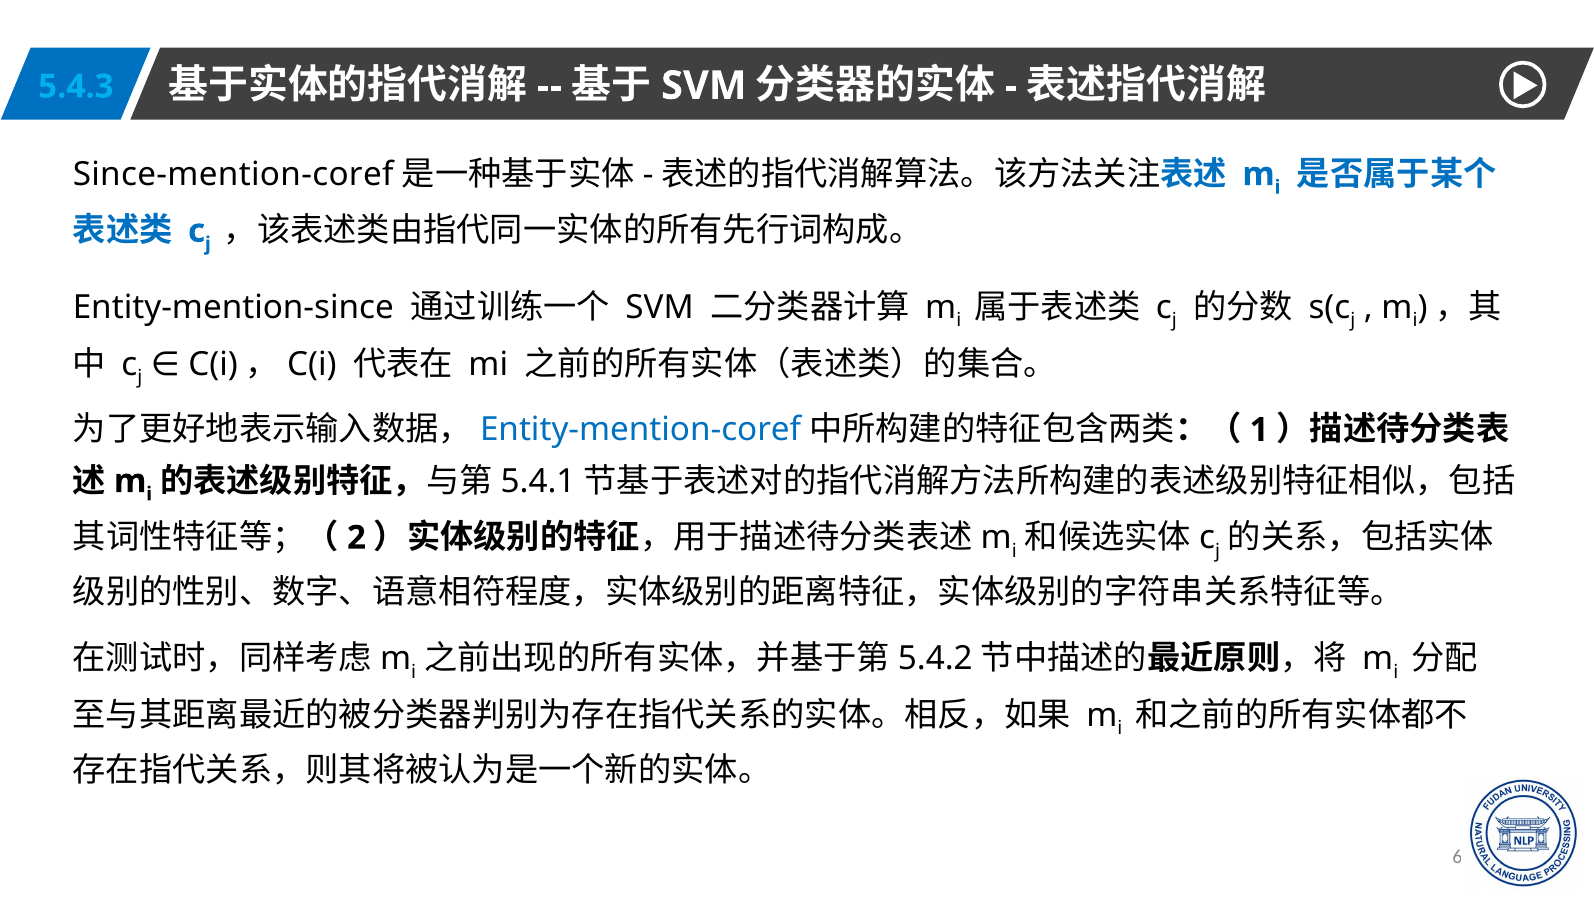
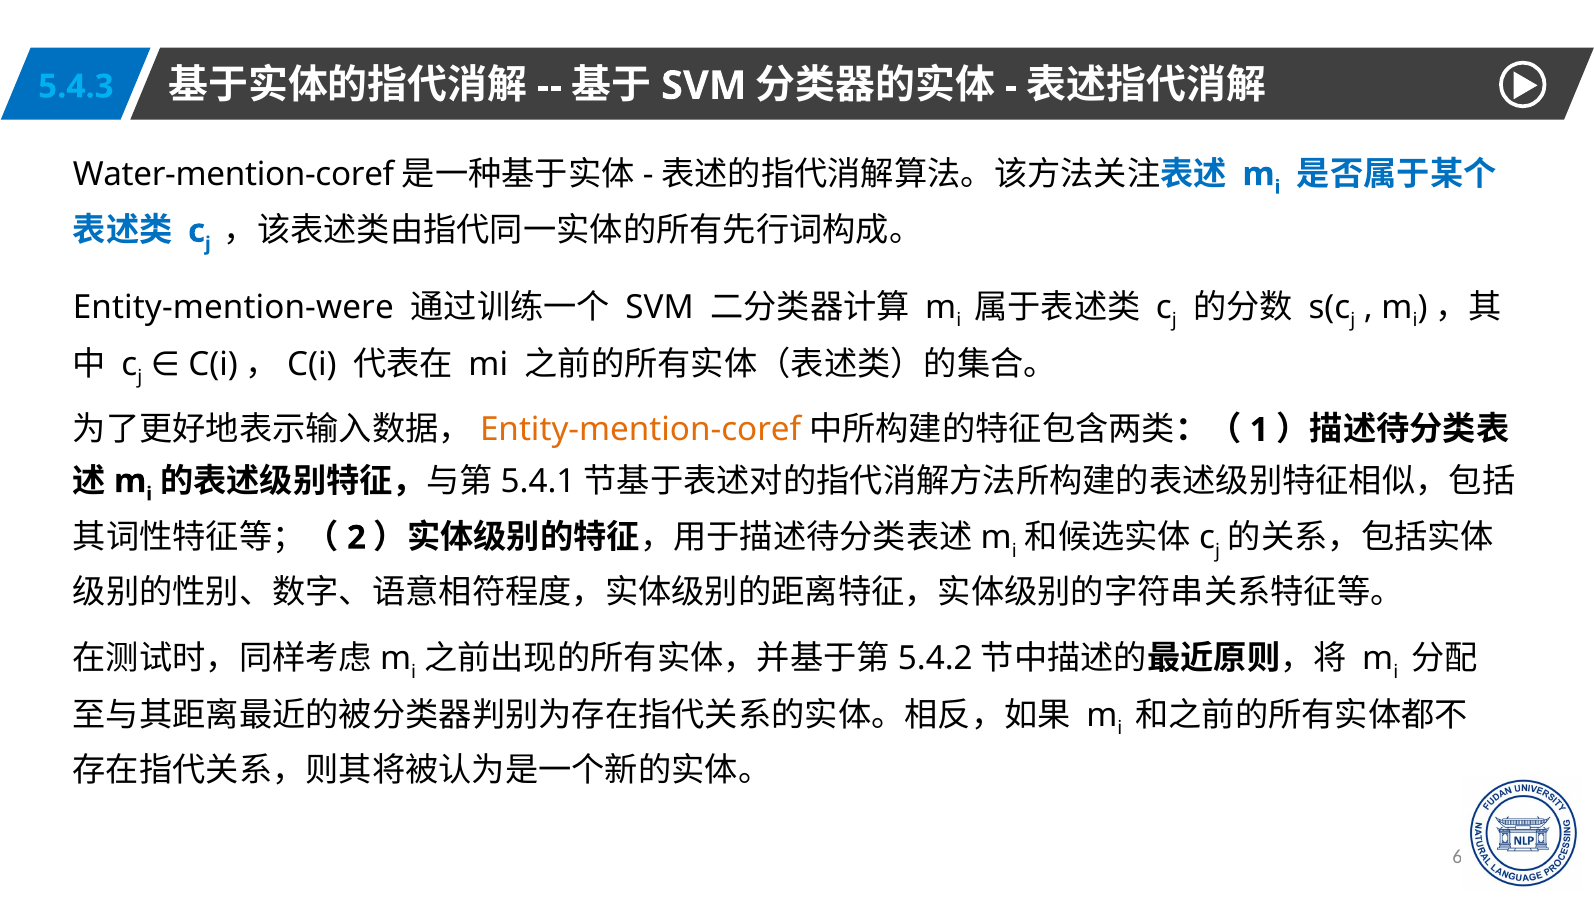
Since-mention-coref: Since-mention-coref -> Water-mention-coref (233, 174)
Entity-mention-since: Entity-mention-since -> Entity-mention-were (233, 307)
Entity-mention-coref colour: blue -> orange (641, 430)
